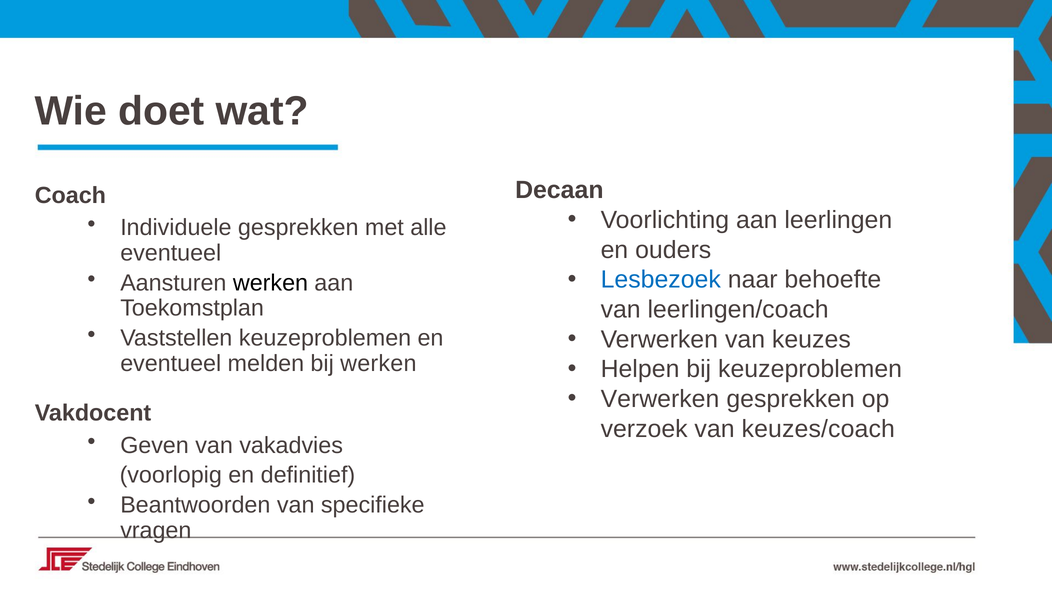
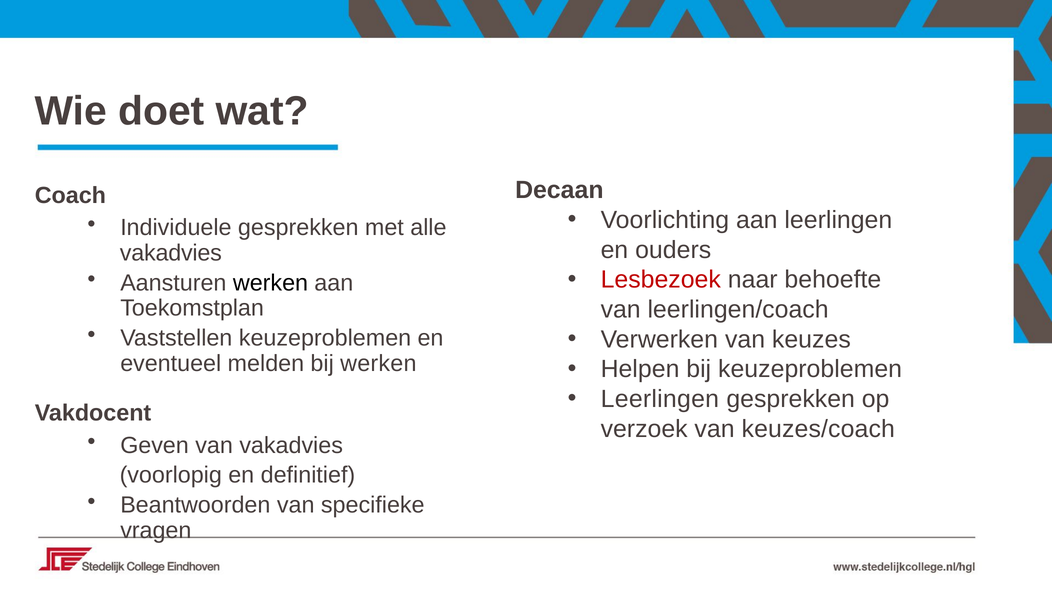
eventueel: eventueel -> vakadvies (171, 253)
Lesbezoek colour: blue -> red (661, 280)
Verwerken: Verwerken -> Leerlingen (660, 399)
